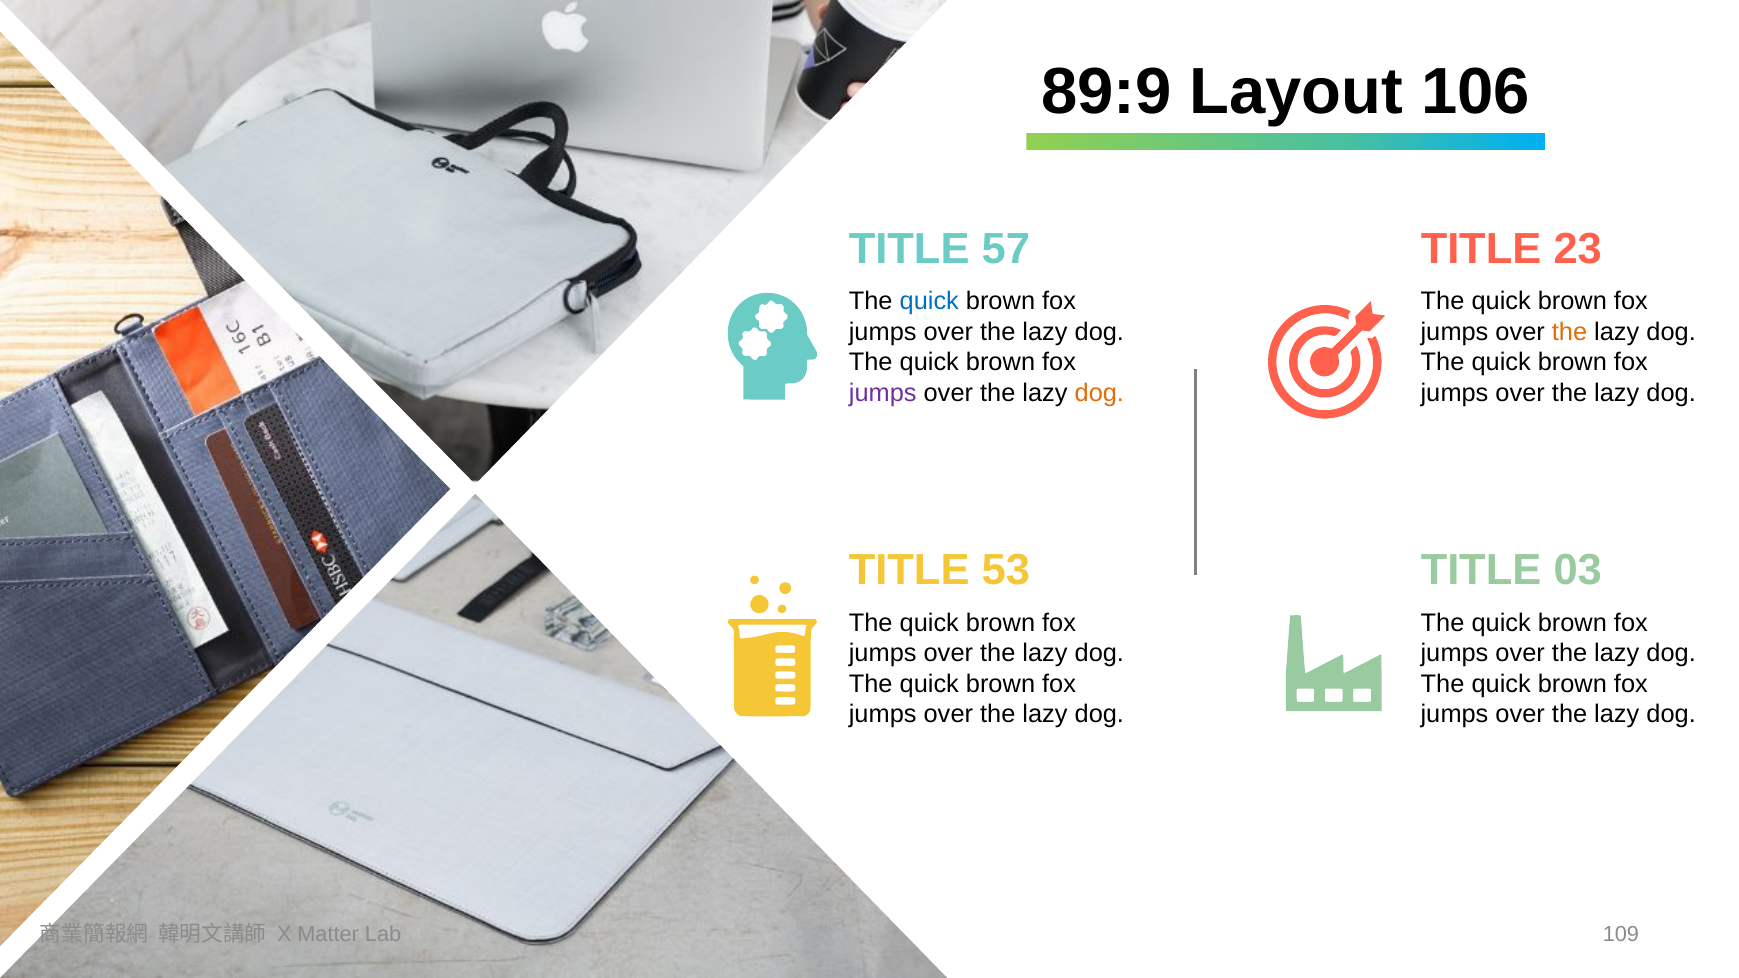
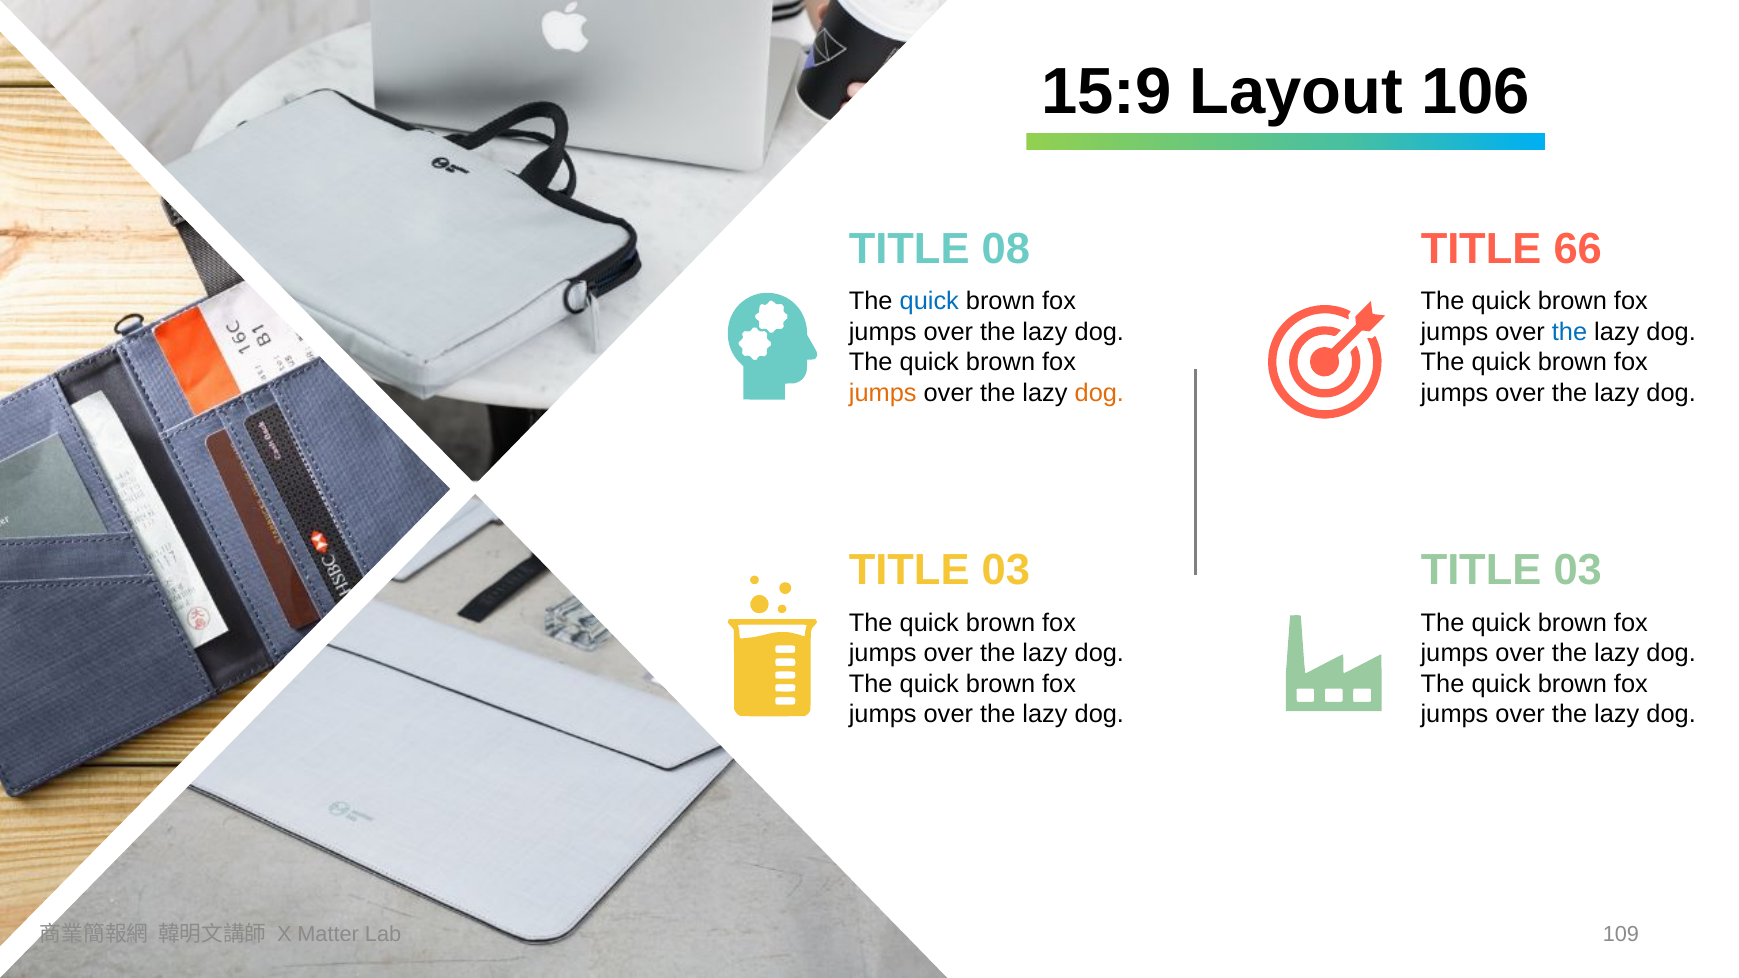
89:9: 89:9 -> 15:9 (1106, 92)
57: 57 -> 08 (1006, 249)
23: 23 -> 66 (1578, 249)
the colour: orange -> blue (1570, 332)
jumps colour: purple -> orange (883, 393)
53: 53 -> 03 (1006, 570)
